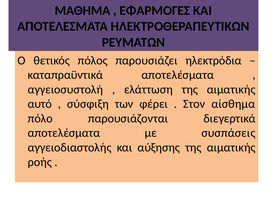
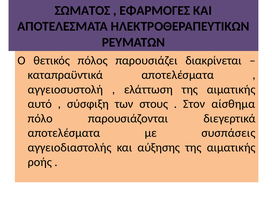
ΜΑΘΗΜΑ: ΜΑΘΗΜΑ -> ΣΩΜΑΤΟΣ (83, 11)
ηλεκτρόδια: ηλεκτρόδια -> διακρίνεται (214, 60)
φέρει: φέρει -> στους (154, 104)
